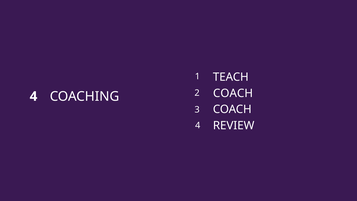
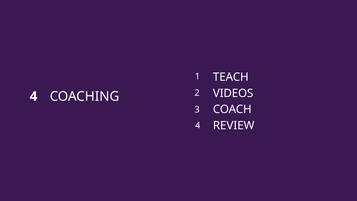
COACH: COACH -> VIDEOS (233, 93)
